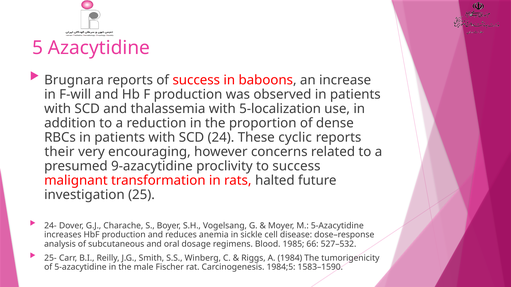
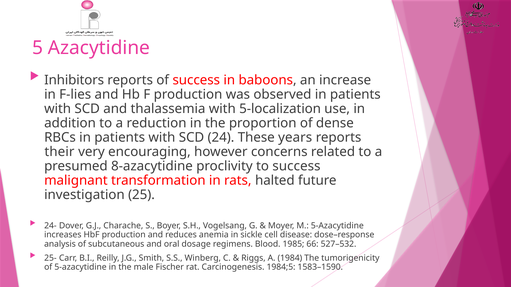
Brugnara: Brugnara -> Inhibitors (74, 80)
F-will: F-will -> F-lies (75, 94)
cyclic: cyclic -> years (295, 138)
9-azacytidine: 9-azacytidine -> 8-azacytidine (152, 166)
